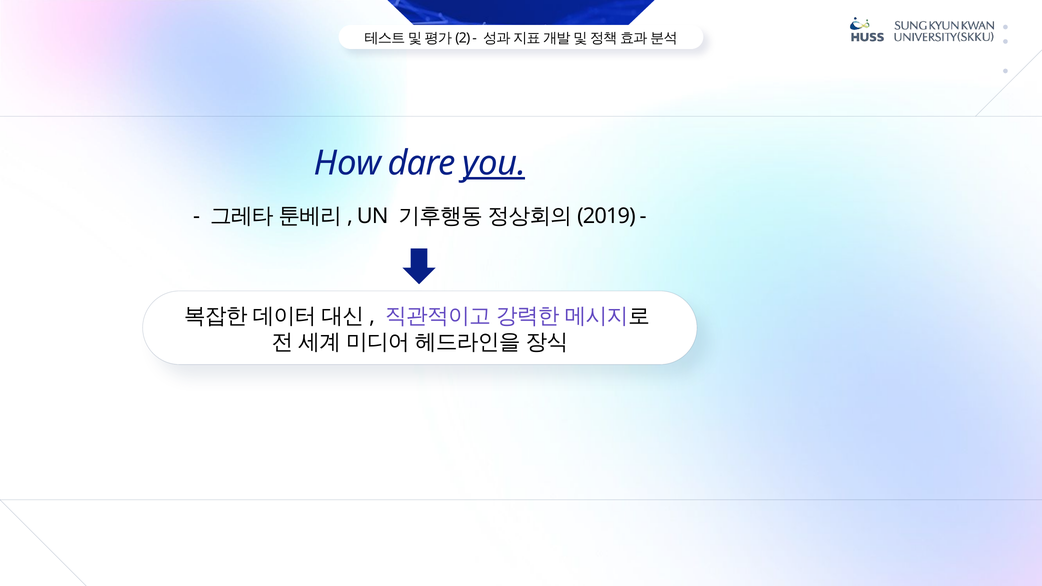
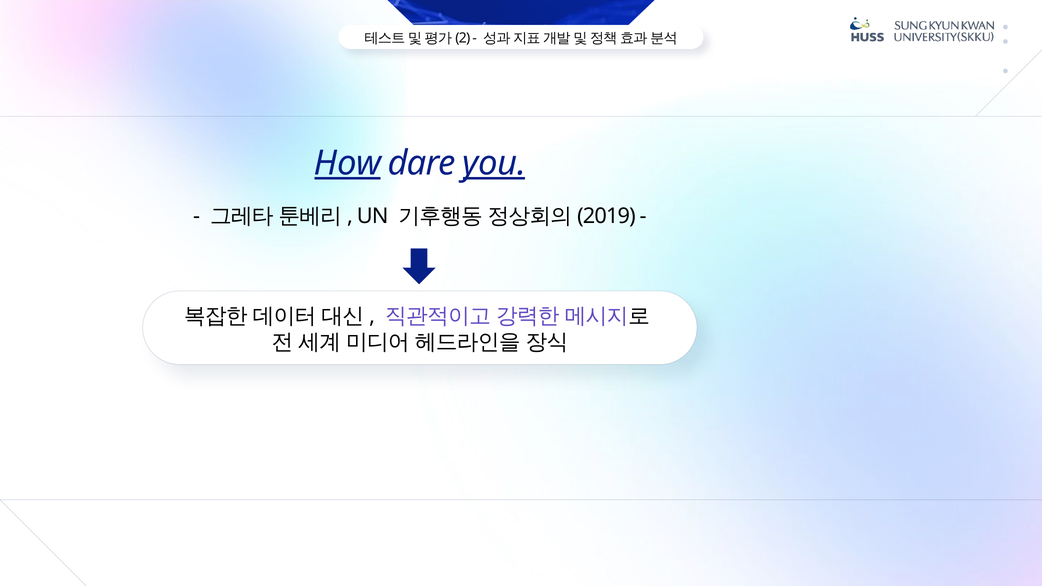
How underline: none -> present (348, 163)
